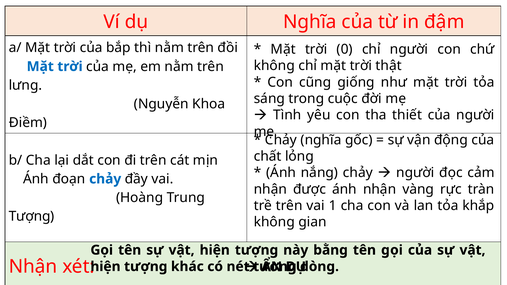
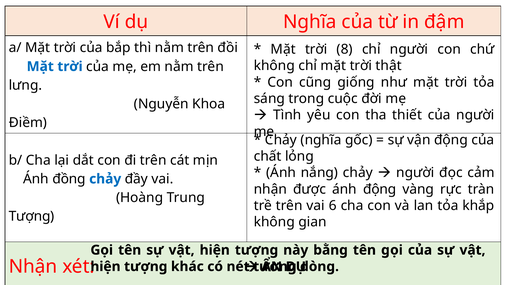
0: 0 -> 8 (345, 49)
đoạn: đoạn -> đồng (69, 179)
ánh nhận: nhận -> động (380, 189)
1: 1 -> 6 (333, 206)
